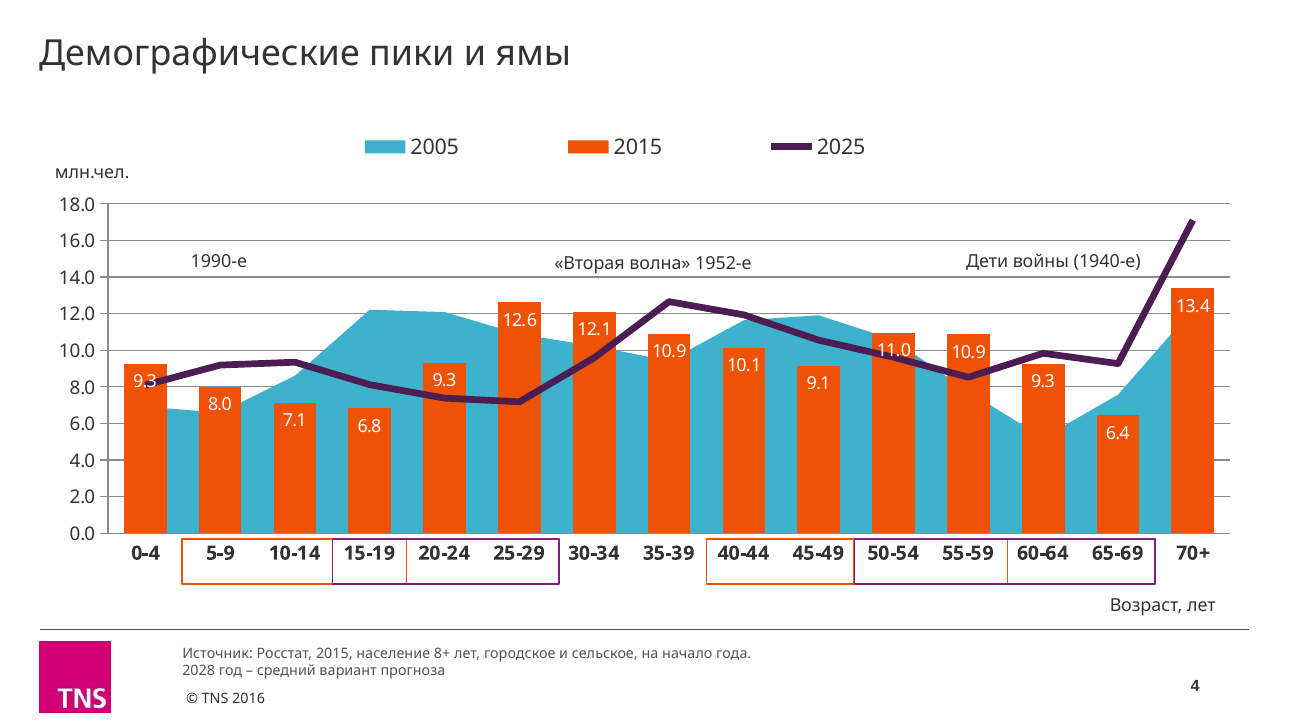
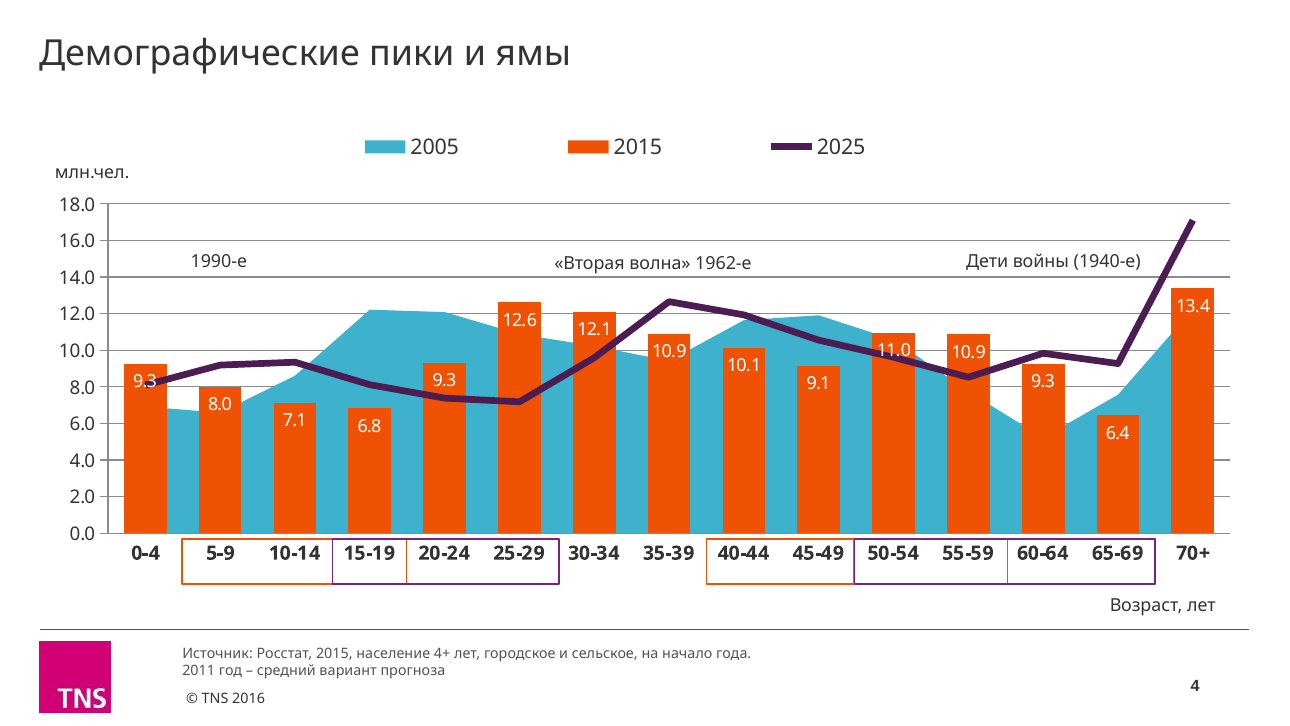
1952-е: 1952-е -> 1962-е (723, 263)
8+: 8+ -> 4+ (442, 653)
2028: 2028 -> 2011 (199, 670)
